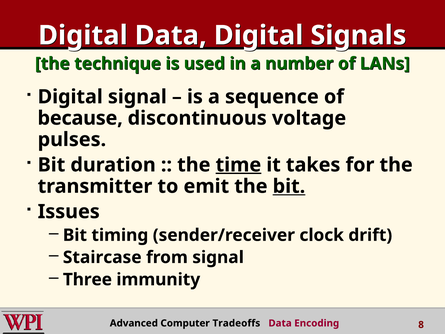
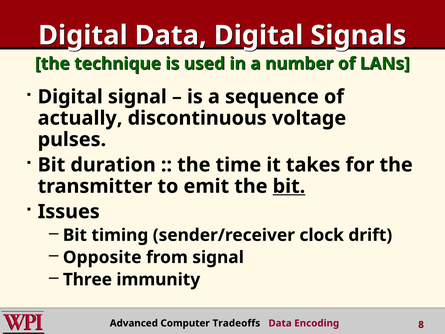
because: because -> actually (80, 118)
time underline: present -> none (238, 165)
Staircase: Staircase -> Opposite (102, 257)
